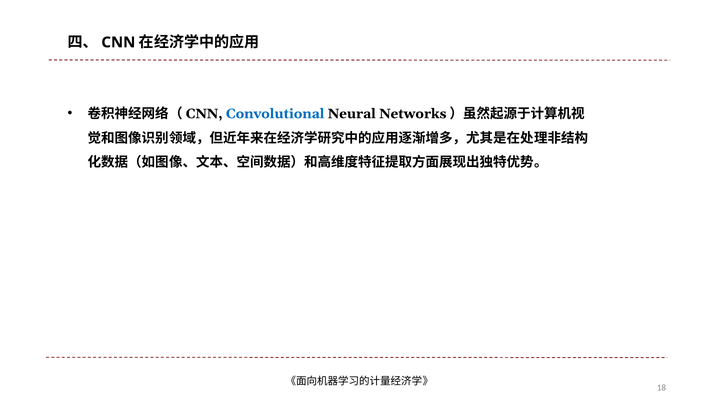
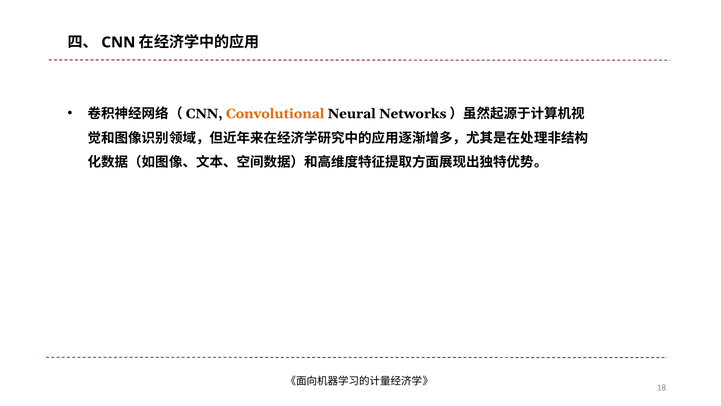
Convolutional colour: blue -> orange (275, 114)
